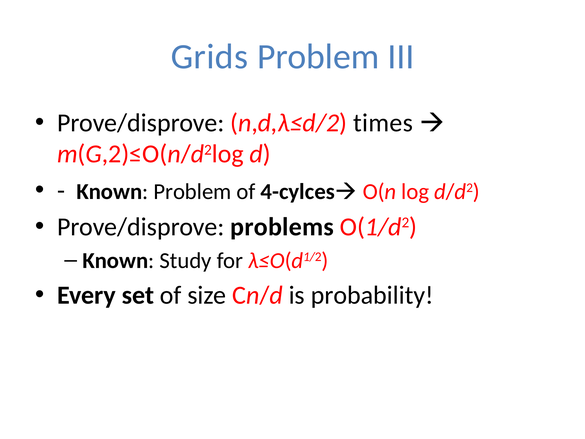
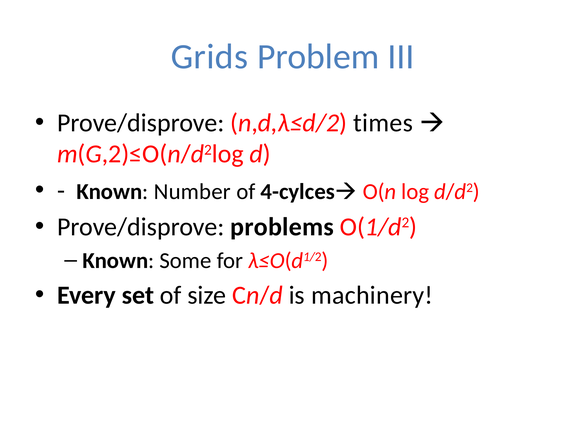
Known Problem: Problem -> Number (192, 191)
Study: Study -> Some (185, 260)
probability: probability -> machinery (372, 295)
